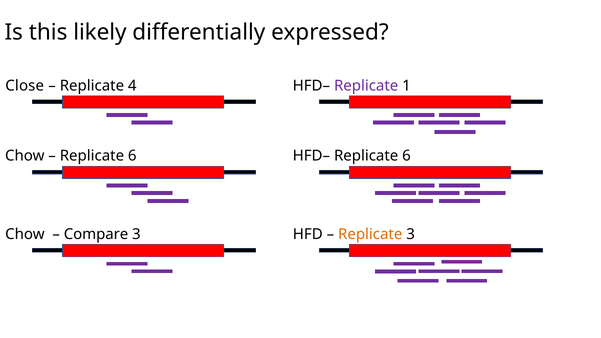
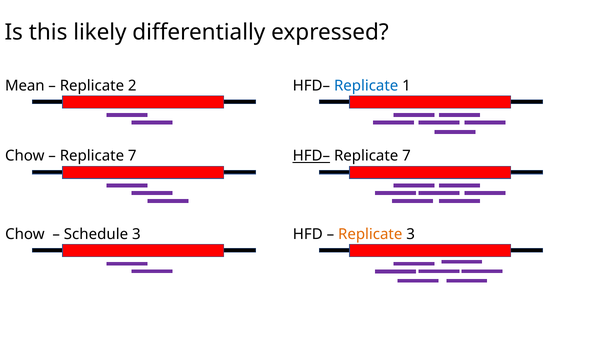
Close: Close -> Mean (25, 86)
4: 4 -> 2 (132, 86)
Replicate colour: purple -> blue (366, 86)
6: 6 -> 7 (132, 156)
HFD– underline: none -> present (311, 156)
6: 6 -> 7 (407, 156)
Compare: Compare -> Schedule (96, 234)
